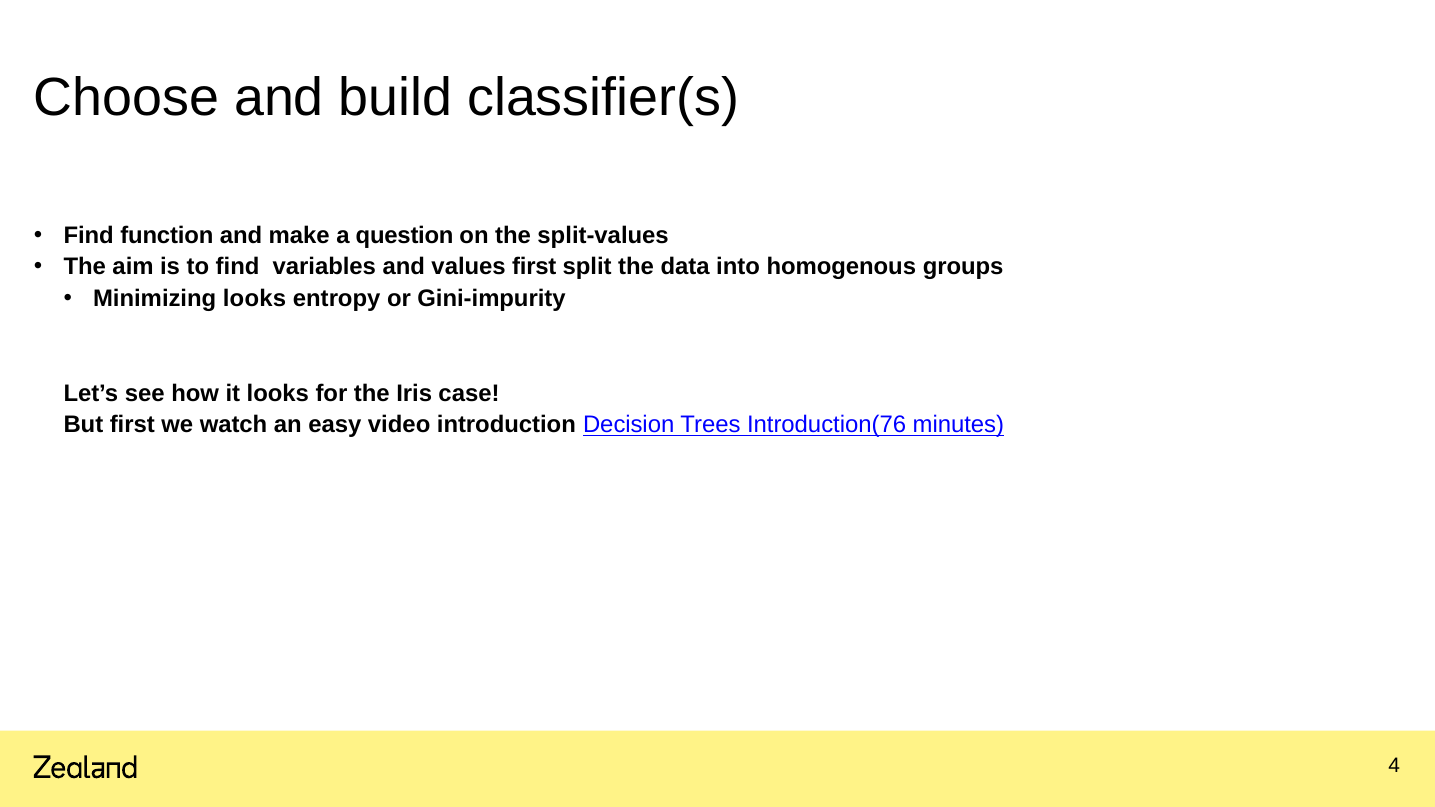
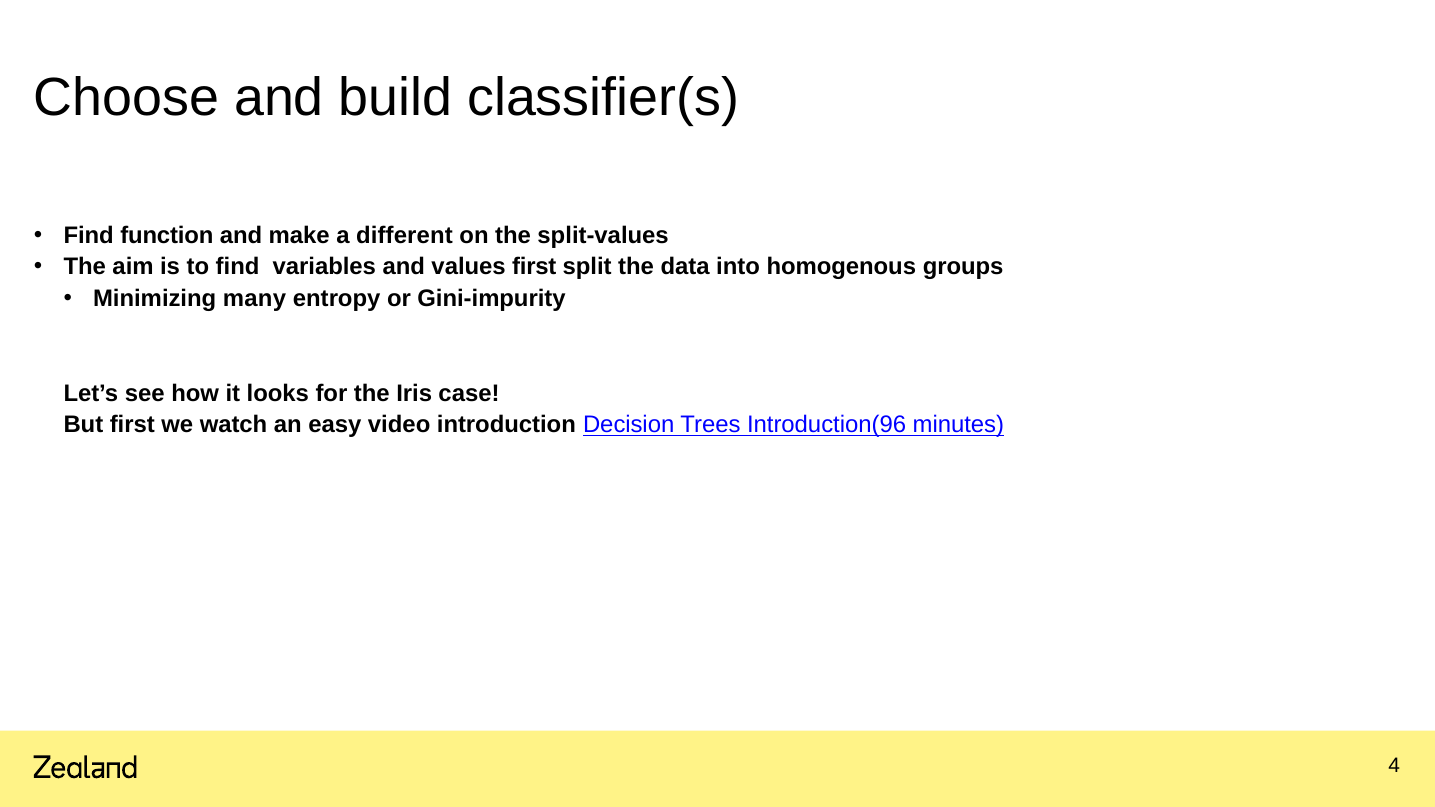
question: question -> different (404, 236)
Minimizing looks: looks -> many (255, 299)
Introduction(76: Introduction(76 -> Introduction(96 (827, 425)
